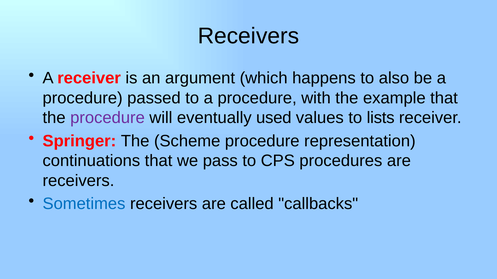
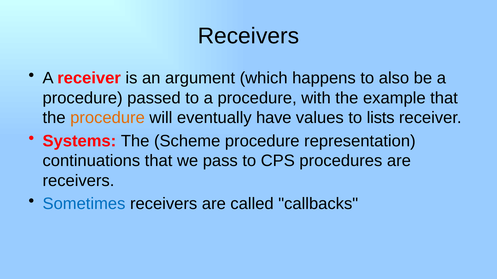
procedure colour: purple -> orange (107, 118)
used: used -> have (274, 118)
Springer: Springer -> Systems (79, 141)
